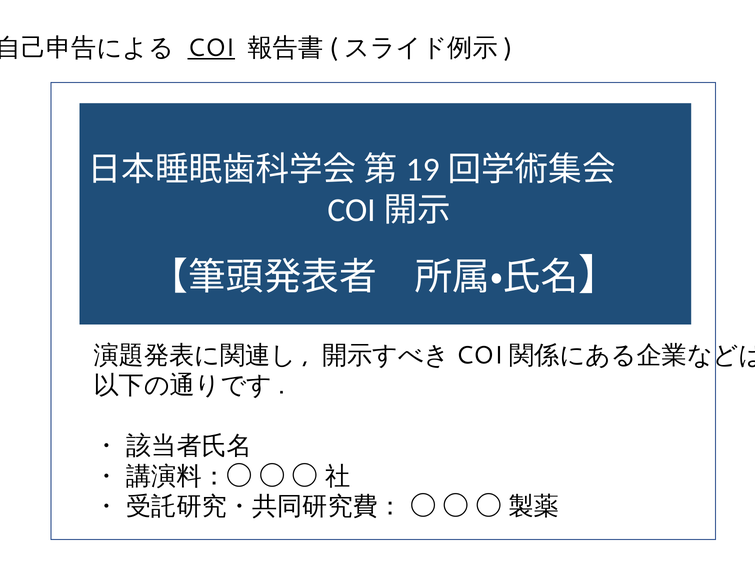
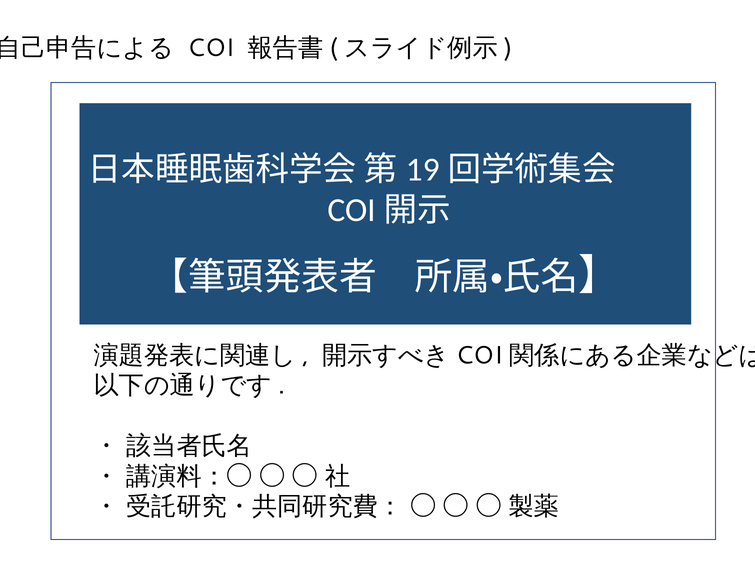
COI underline: present -> none (211, 48)
